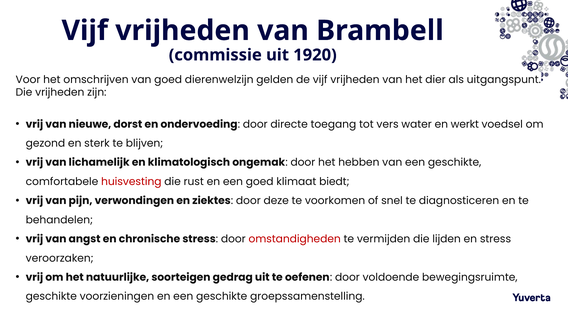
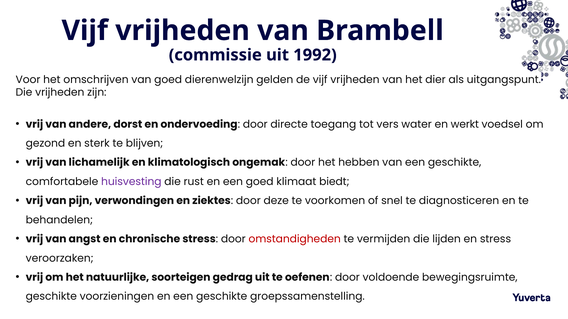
1920: 1920 -> 1992 (315, 55)
nieuwe: nieuwe -> andere (90, 124)
huisvesting colour: red -> purple (131, 182)
